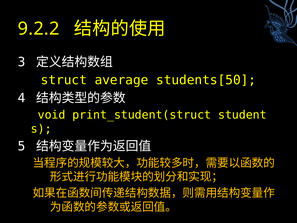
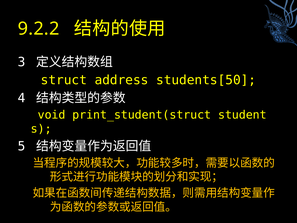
average: average -> address (122, 80)
